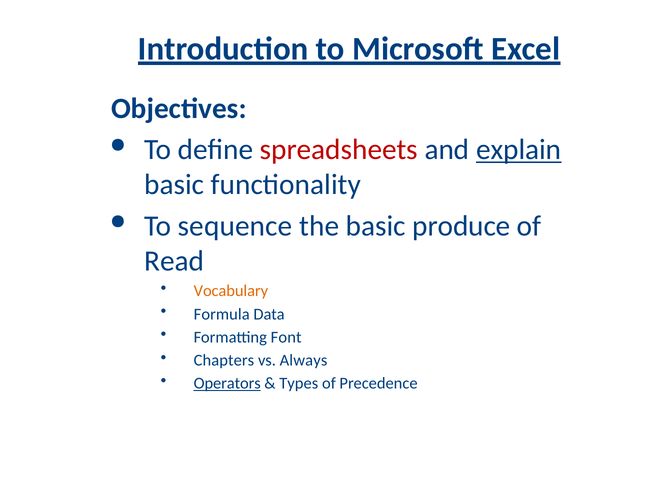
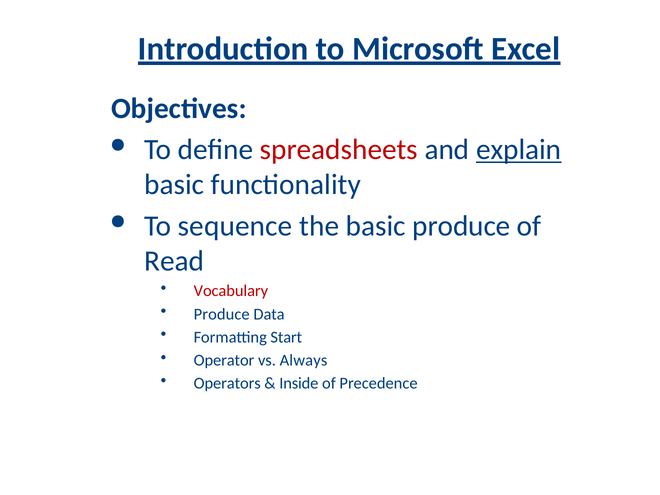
Vocabulary colour: orange -> red (231, 291)
Formula: Formula -> Produce (222, 314)
Font: Font -> Start (286, 337)
Chapters: Chapters -> Operator (224, 360)
Operators underline: present -> none (227, 383)
Types: Types -> Inside (299, 383)
